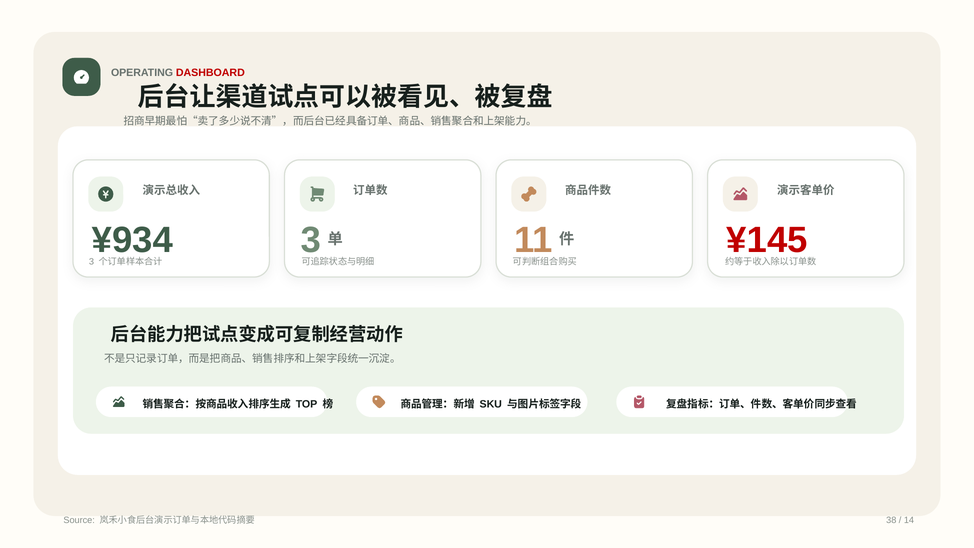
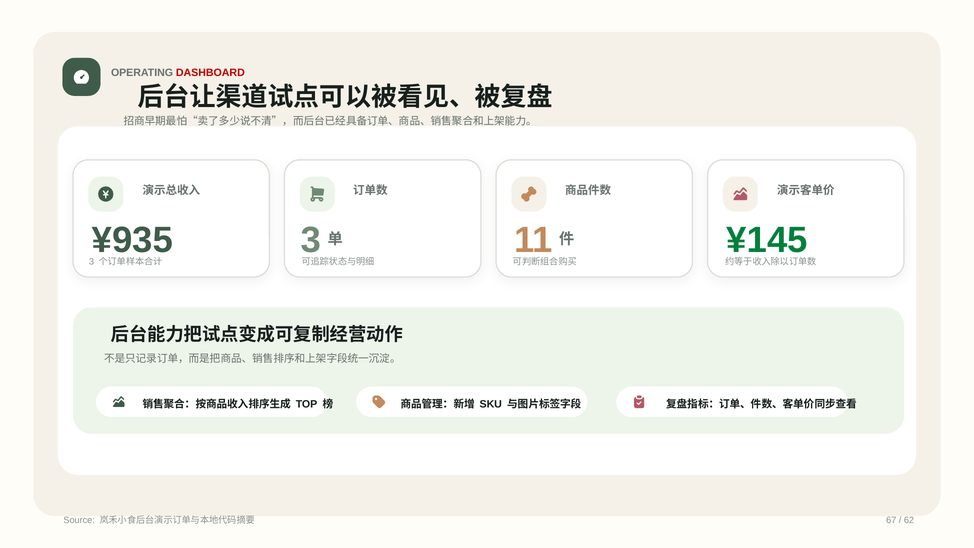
¥934: ¥934 -> ¥935 (132, 240)
¥145 colour: red -> green (767, 240)
38: 38 -> 67 (891, 520)
14: 14 -> 62 (909, 520)
